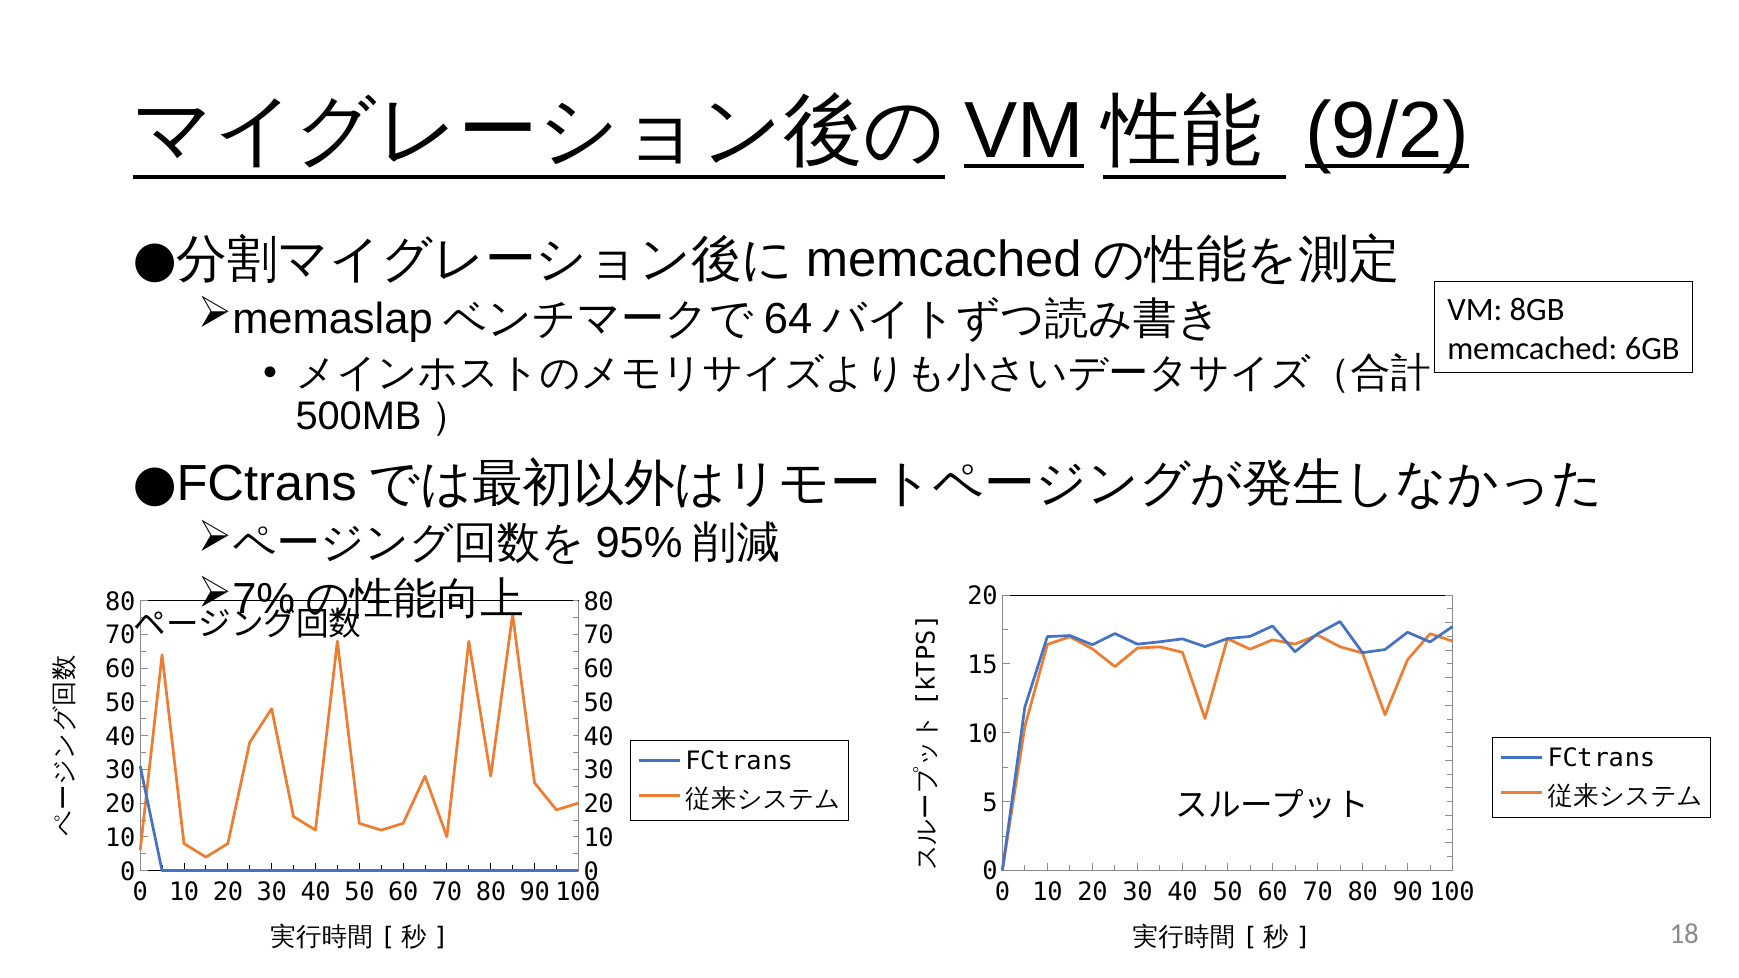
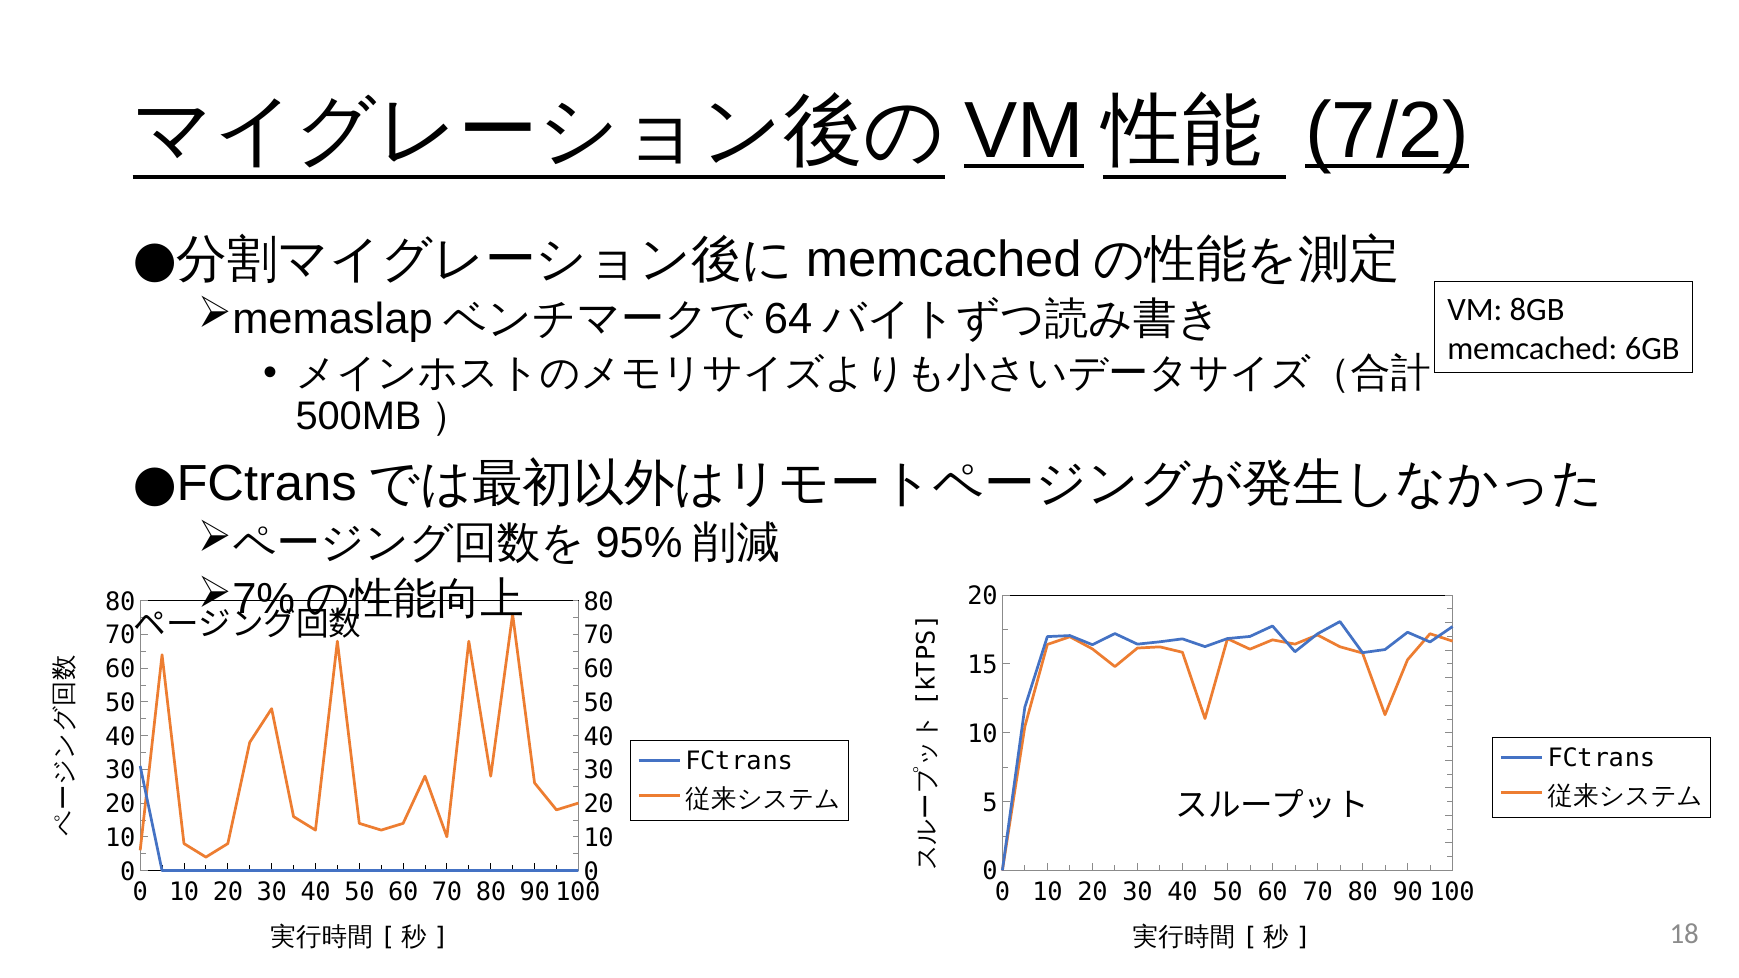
9/2: 9/2 -> 7/2 (1387, 131)
